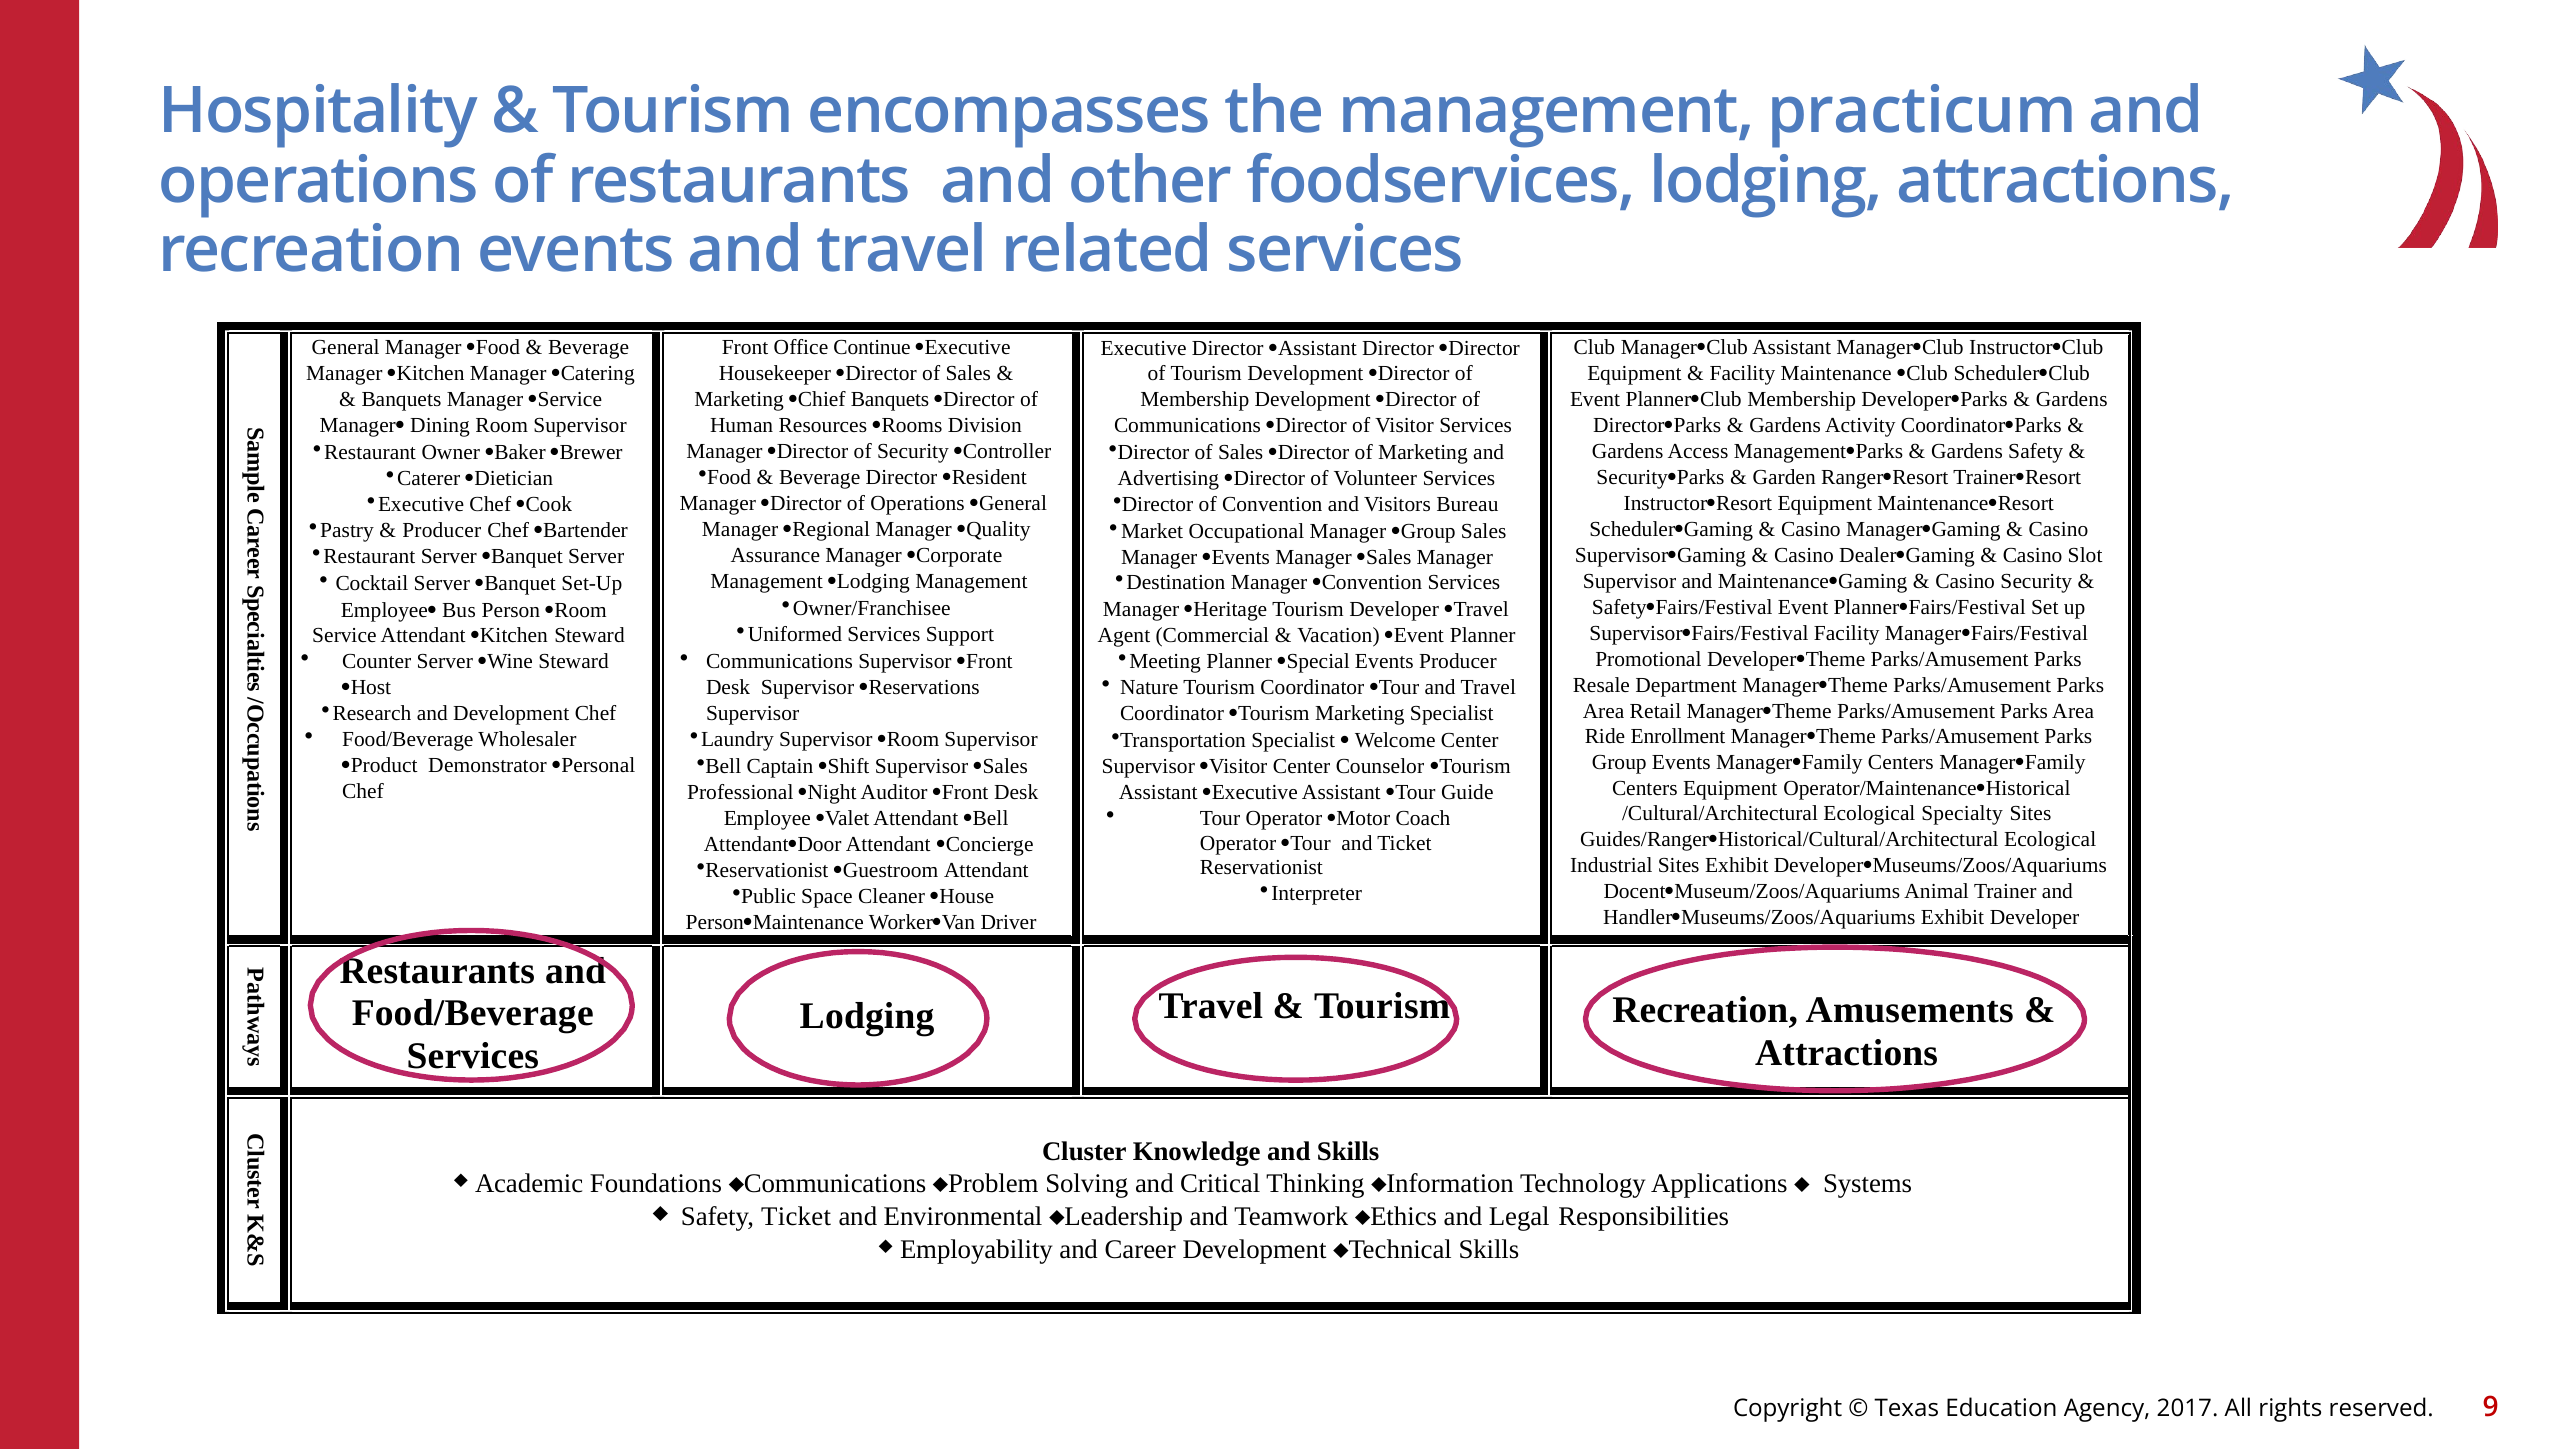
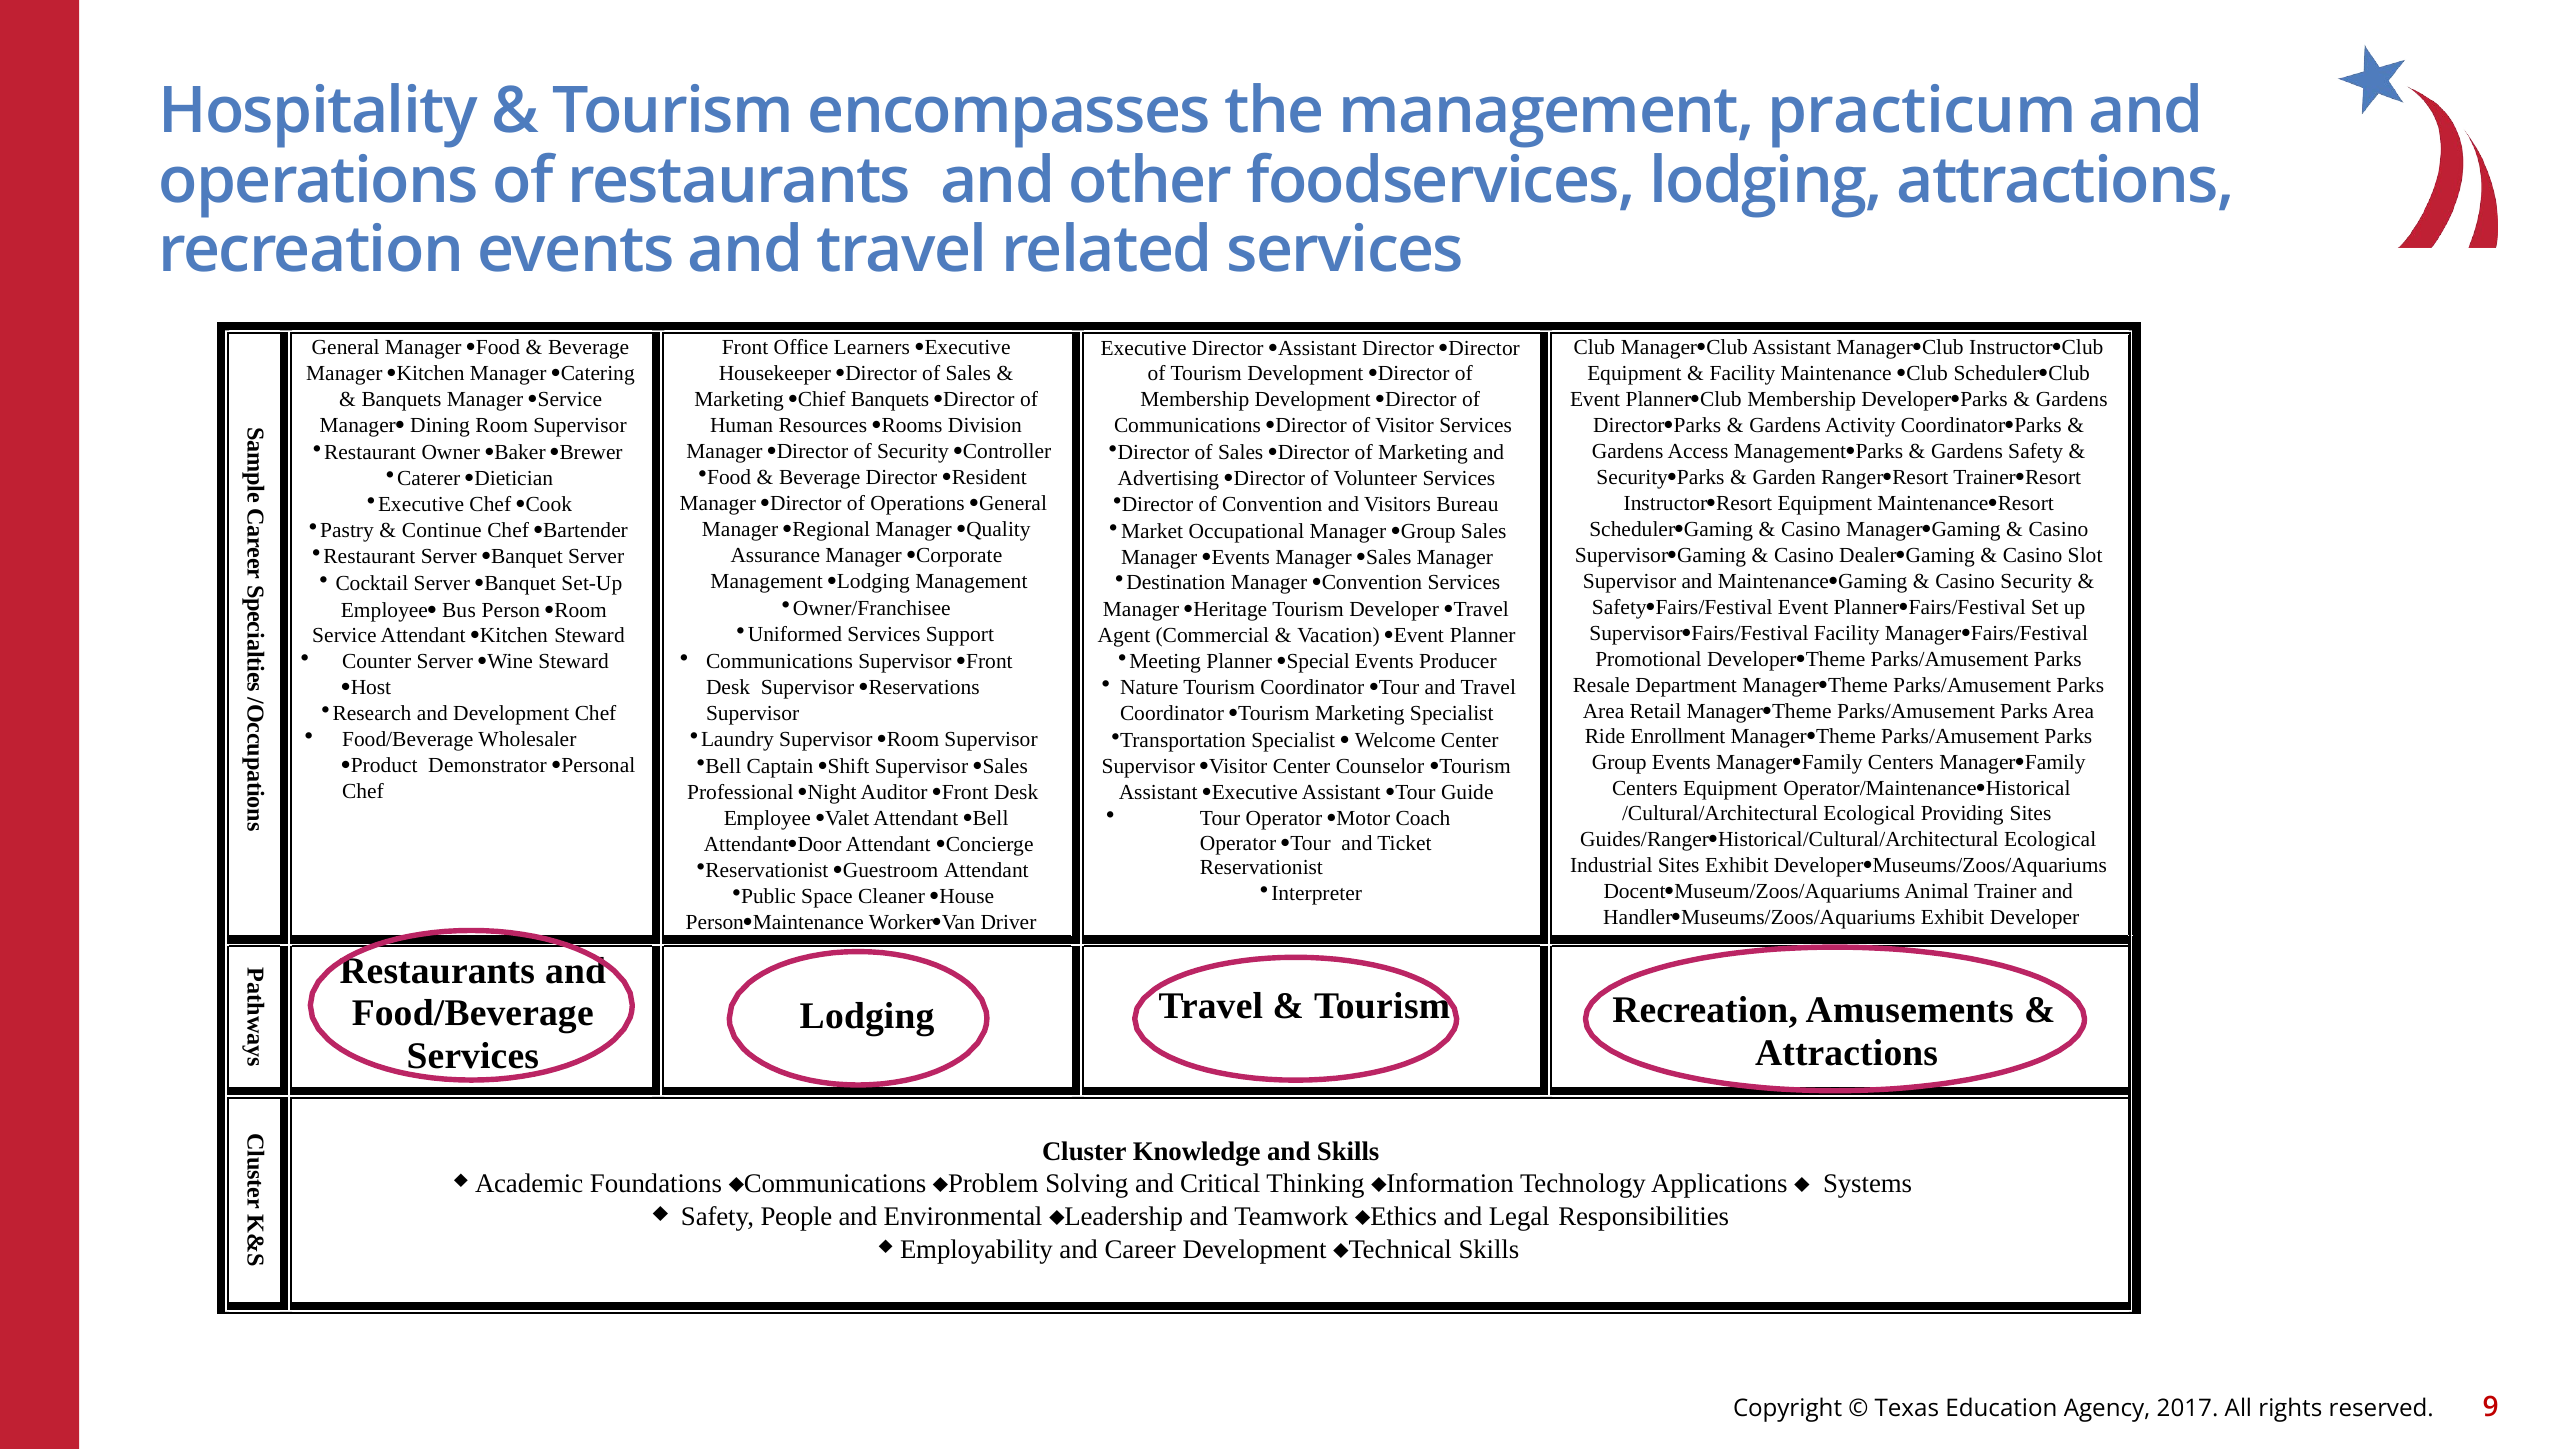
Continue: Continue -> Learners (872, 348)
Producer: Producer -> Continue (442, 530)
Specialty: Specialty -> Providing (1962, 813)
Safety Ticket: Ticket -> People (796, 1217)
